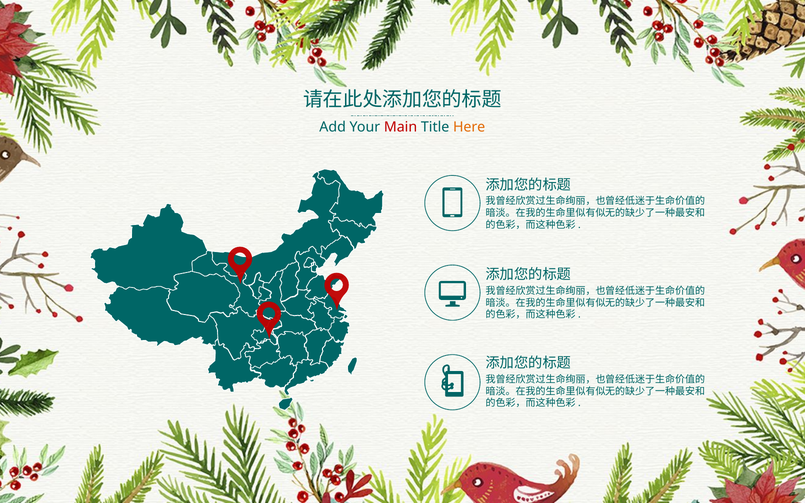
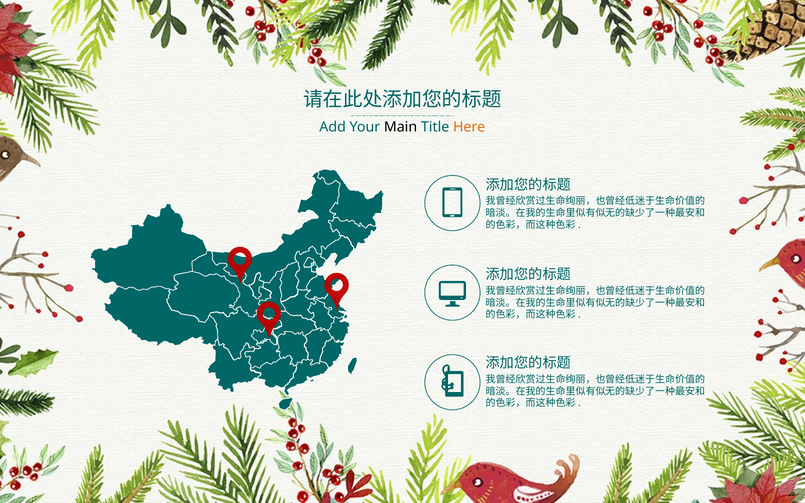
Main colour: red -> black (401, 127)
